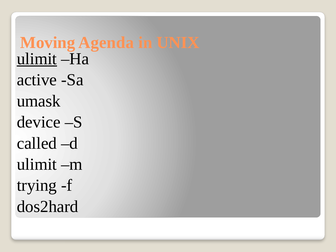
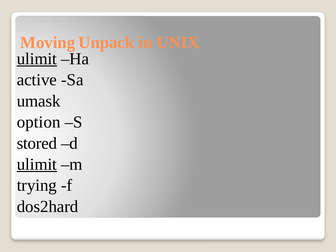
Agenda: Agenda -> Unpack (106, 43)
device: device -> option (39, 122)
called: called -> stored (37, 143)
ulimit underline: none -> present (37, 164)
